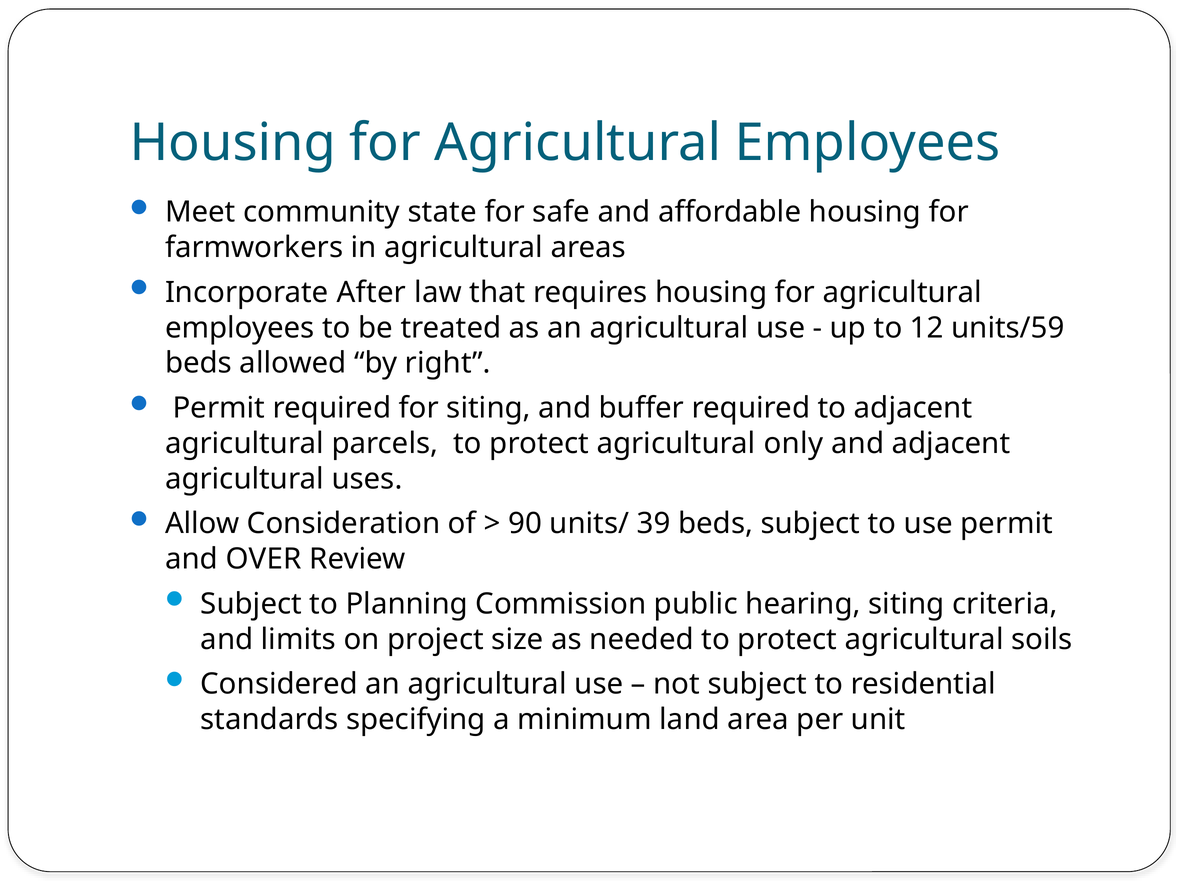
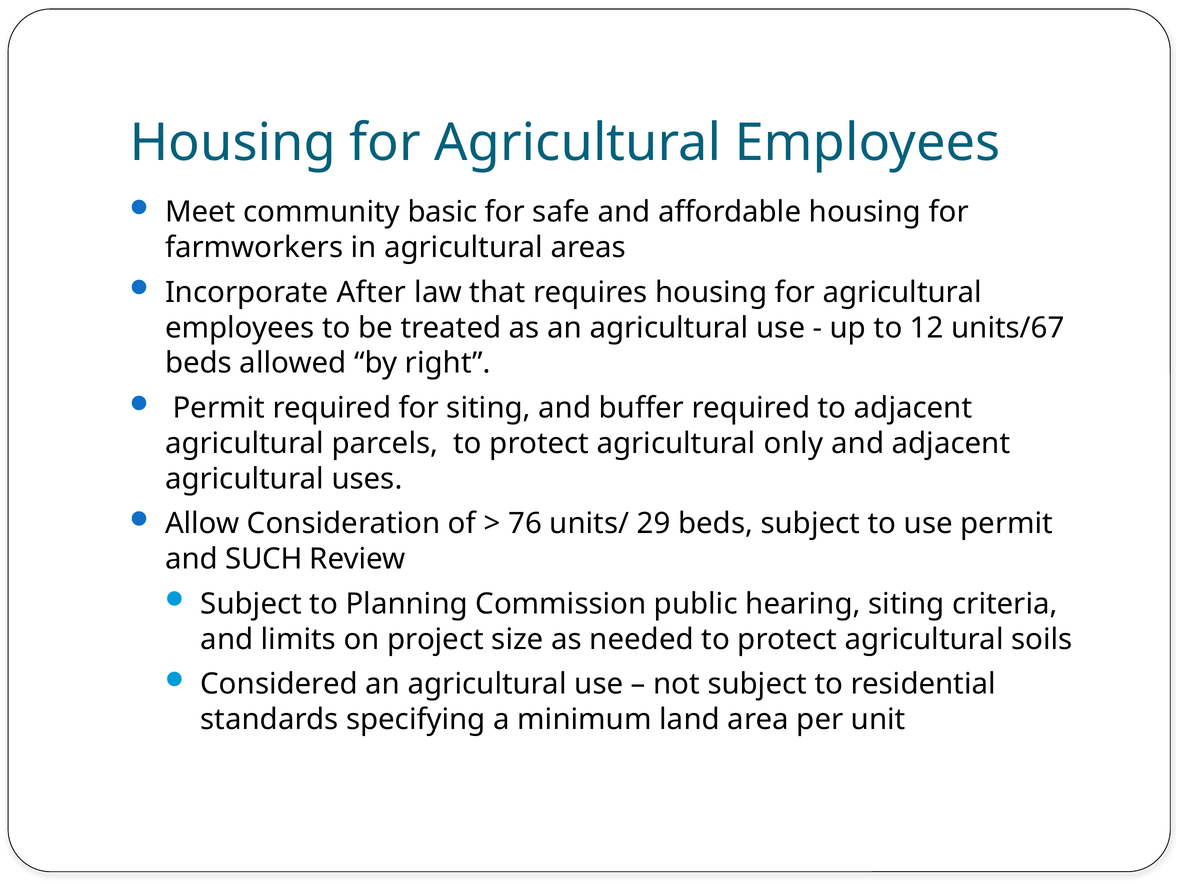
state: state -> basic (442, 212)
units/59: units/59 -> units/67 (1008, 328)
90: 90 -> 76 (525, 524)
39: 39 -> 29 (654, 524)
OVER: OVER -> SUCH (264, 559)
